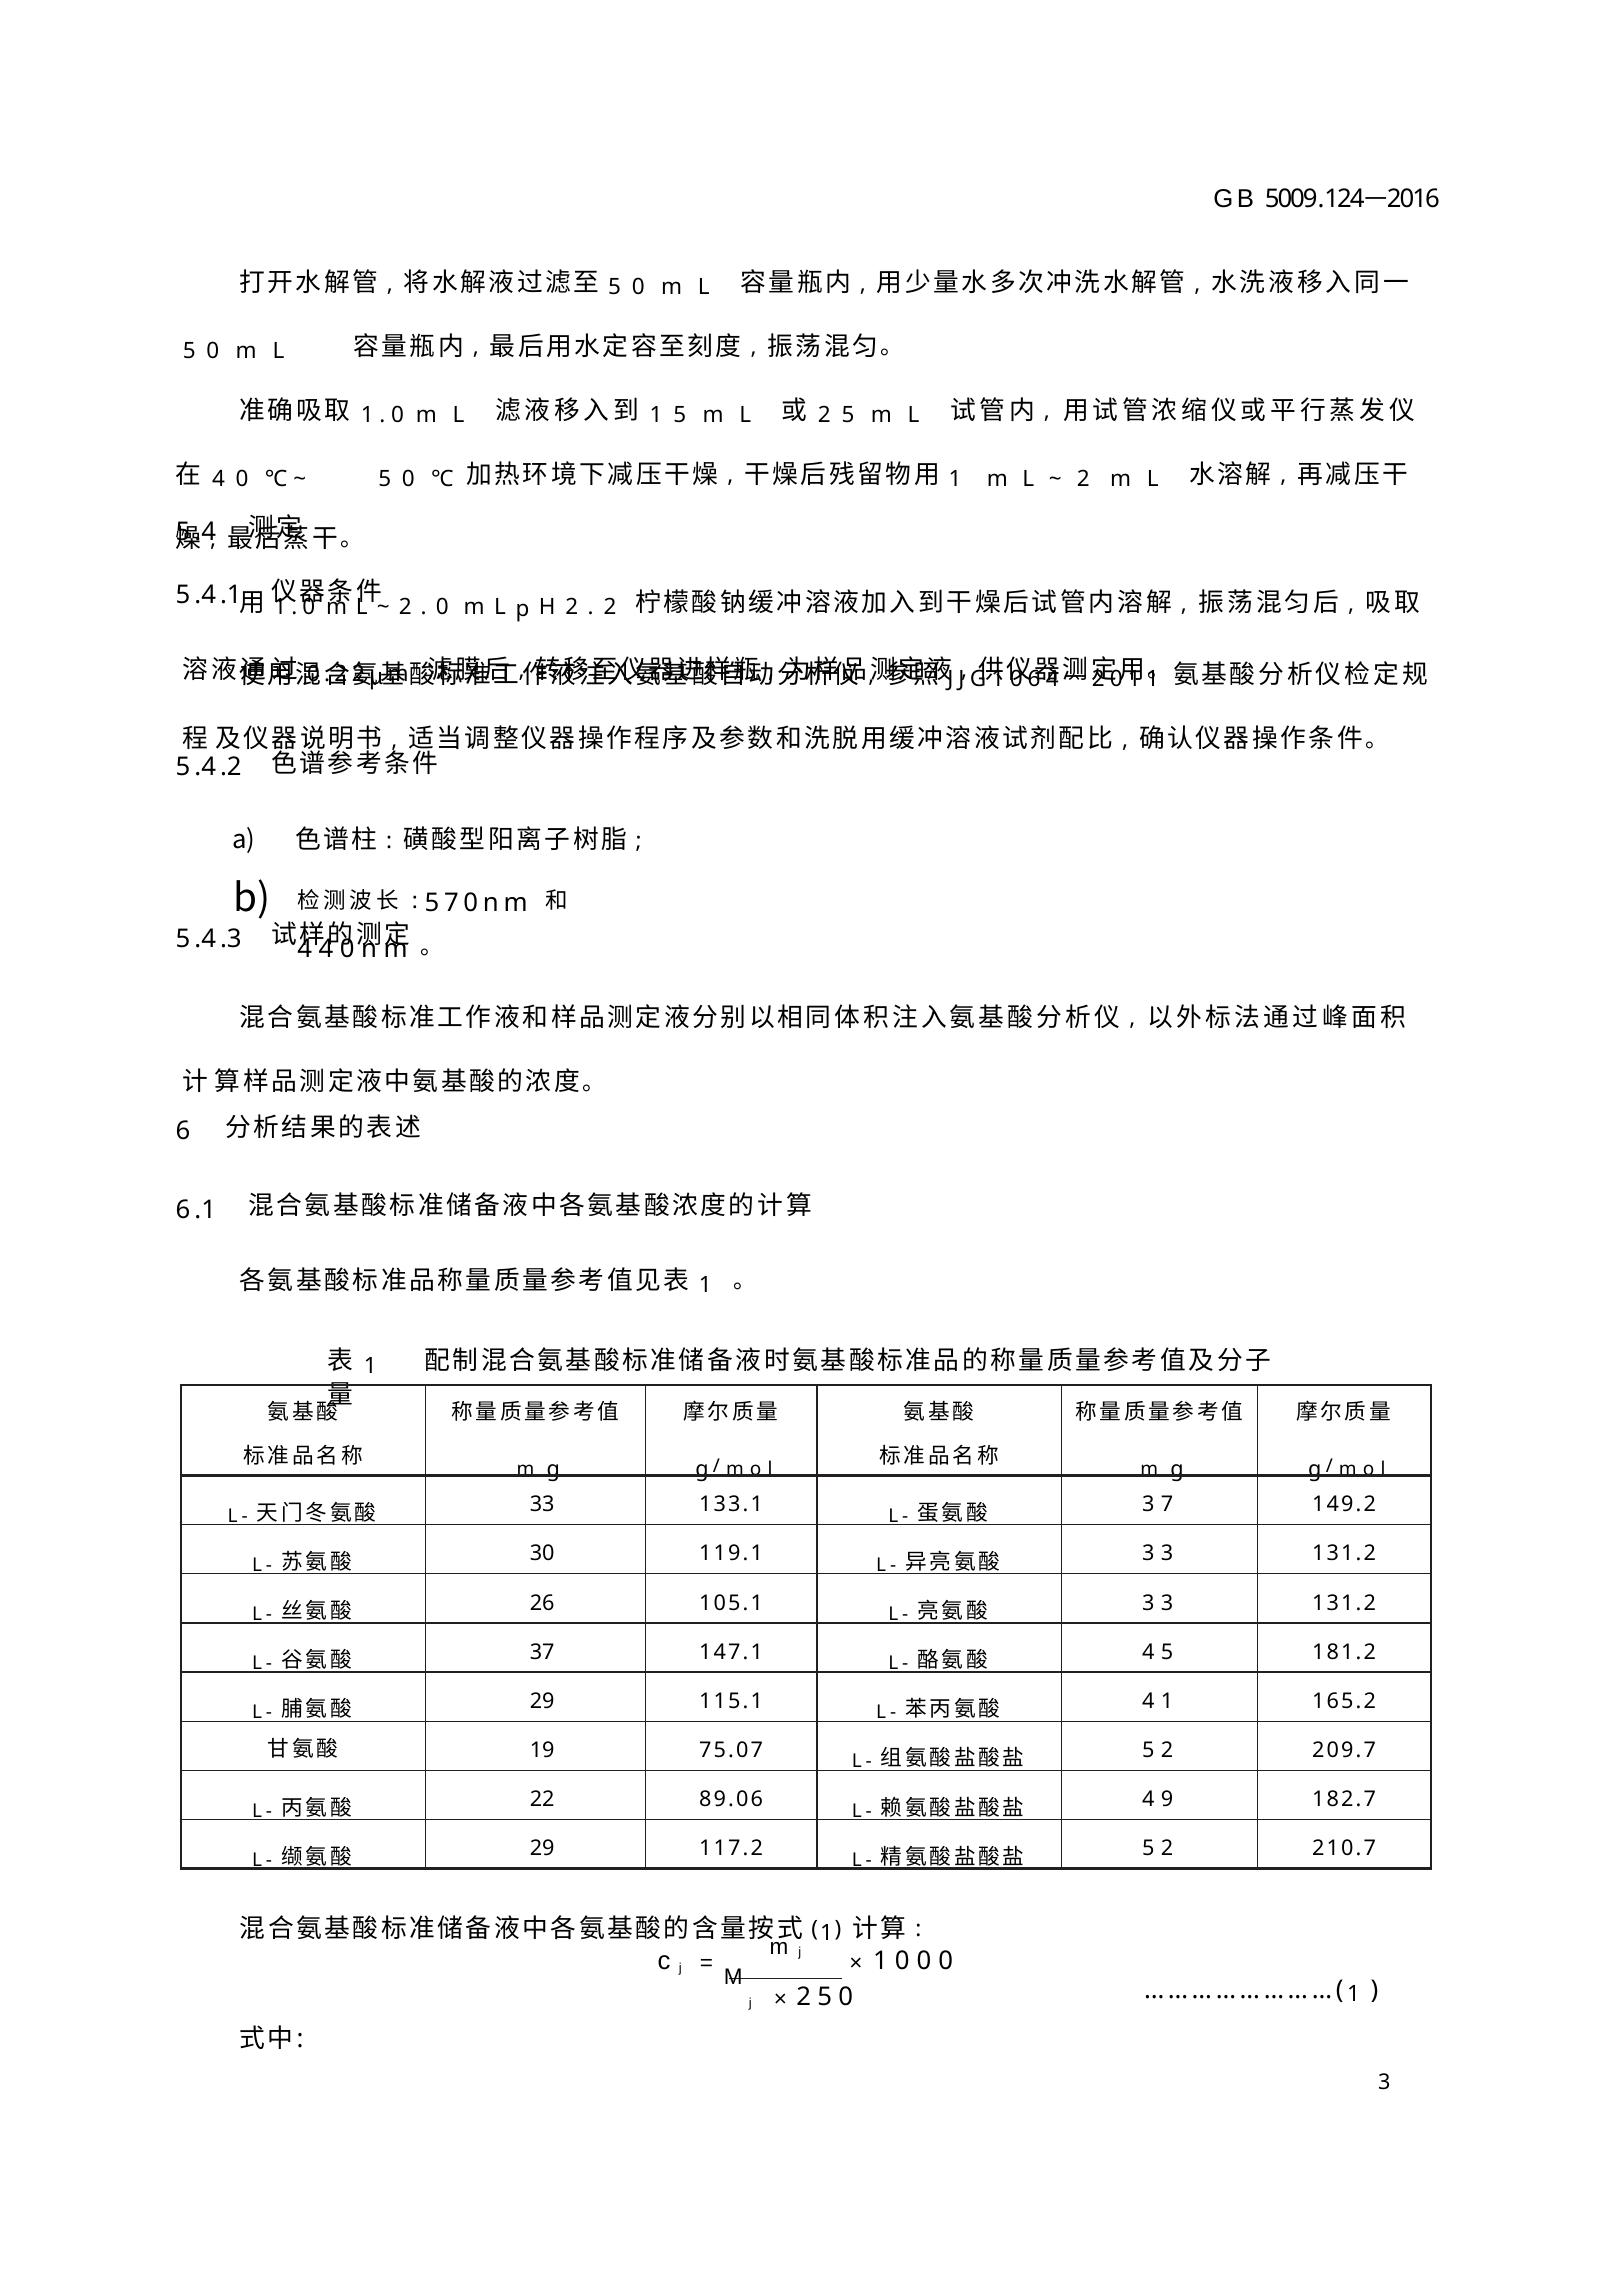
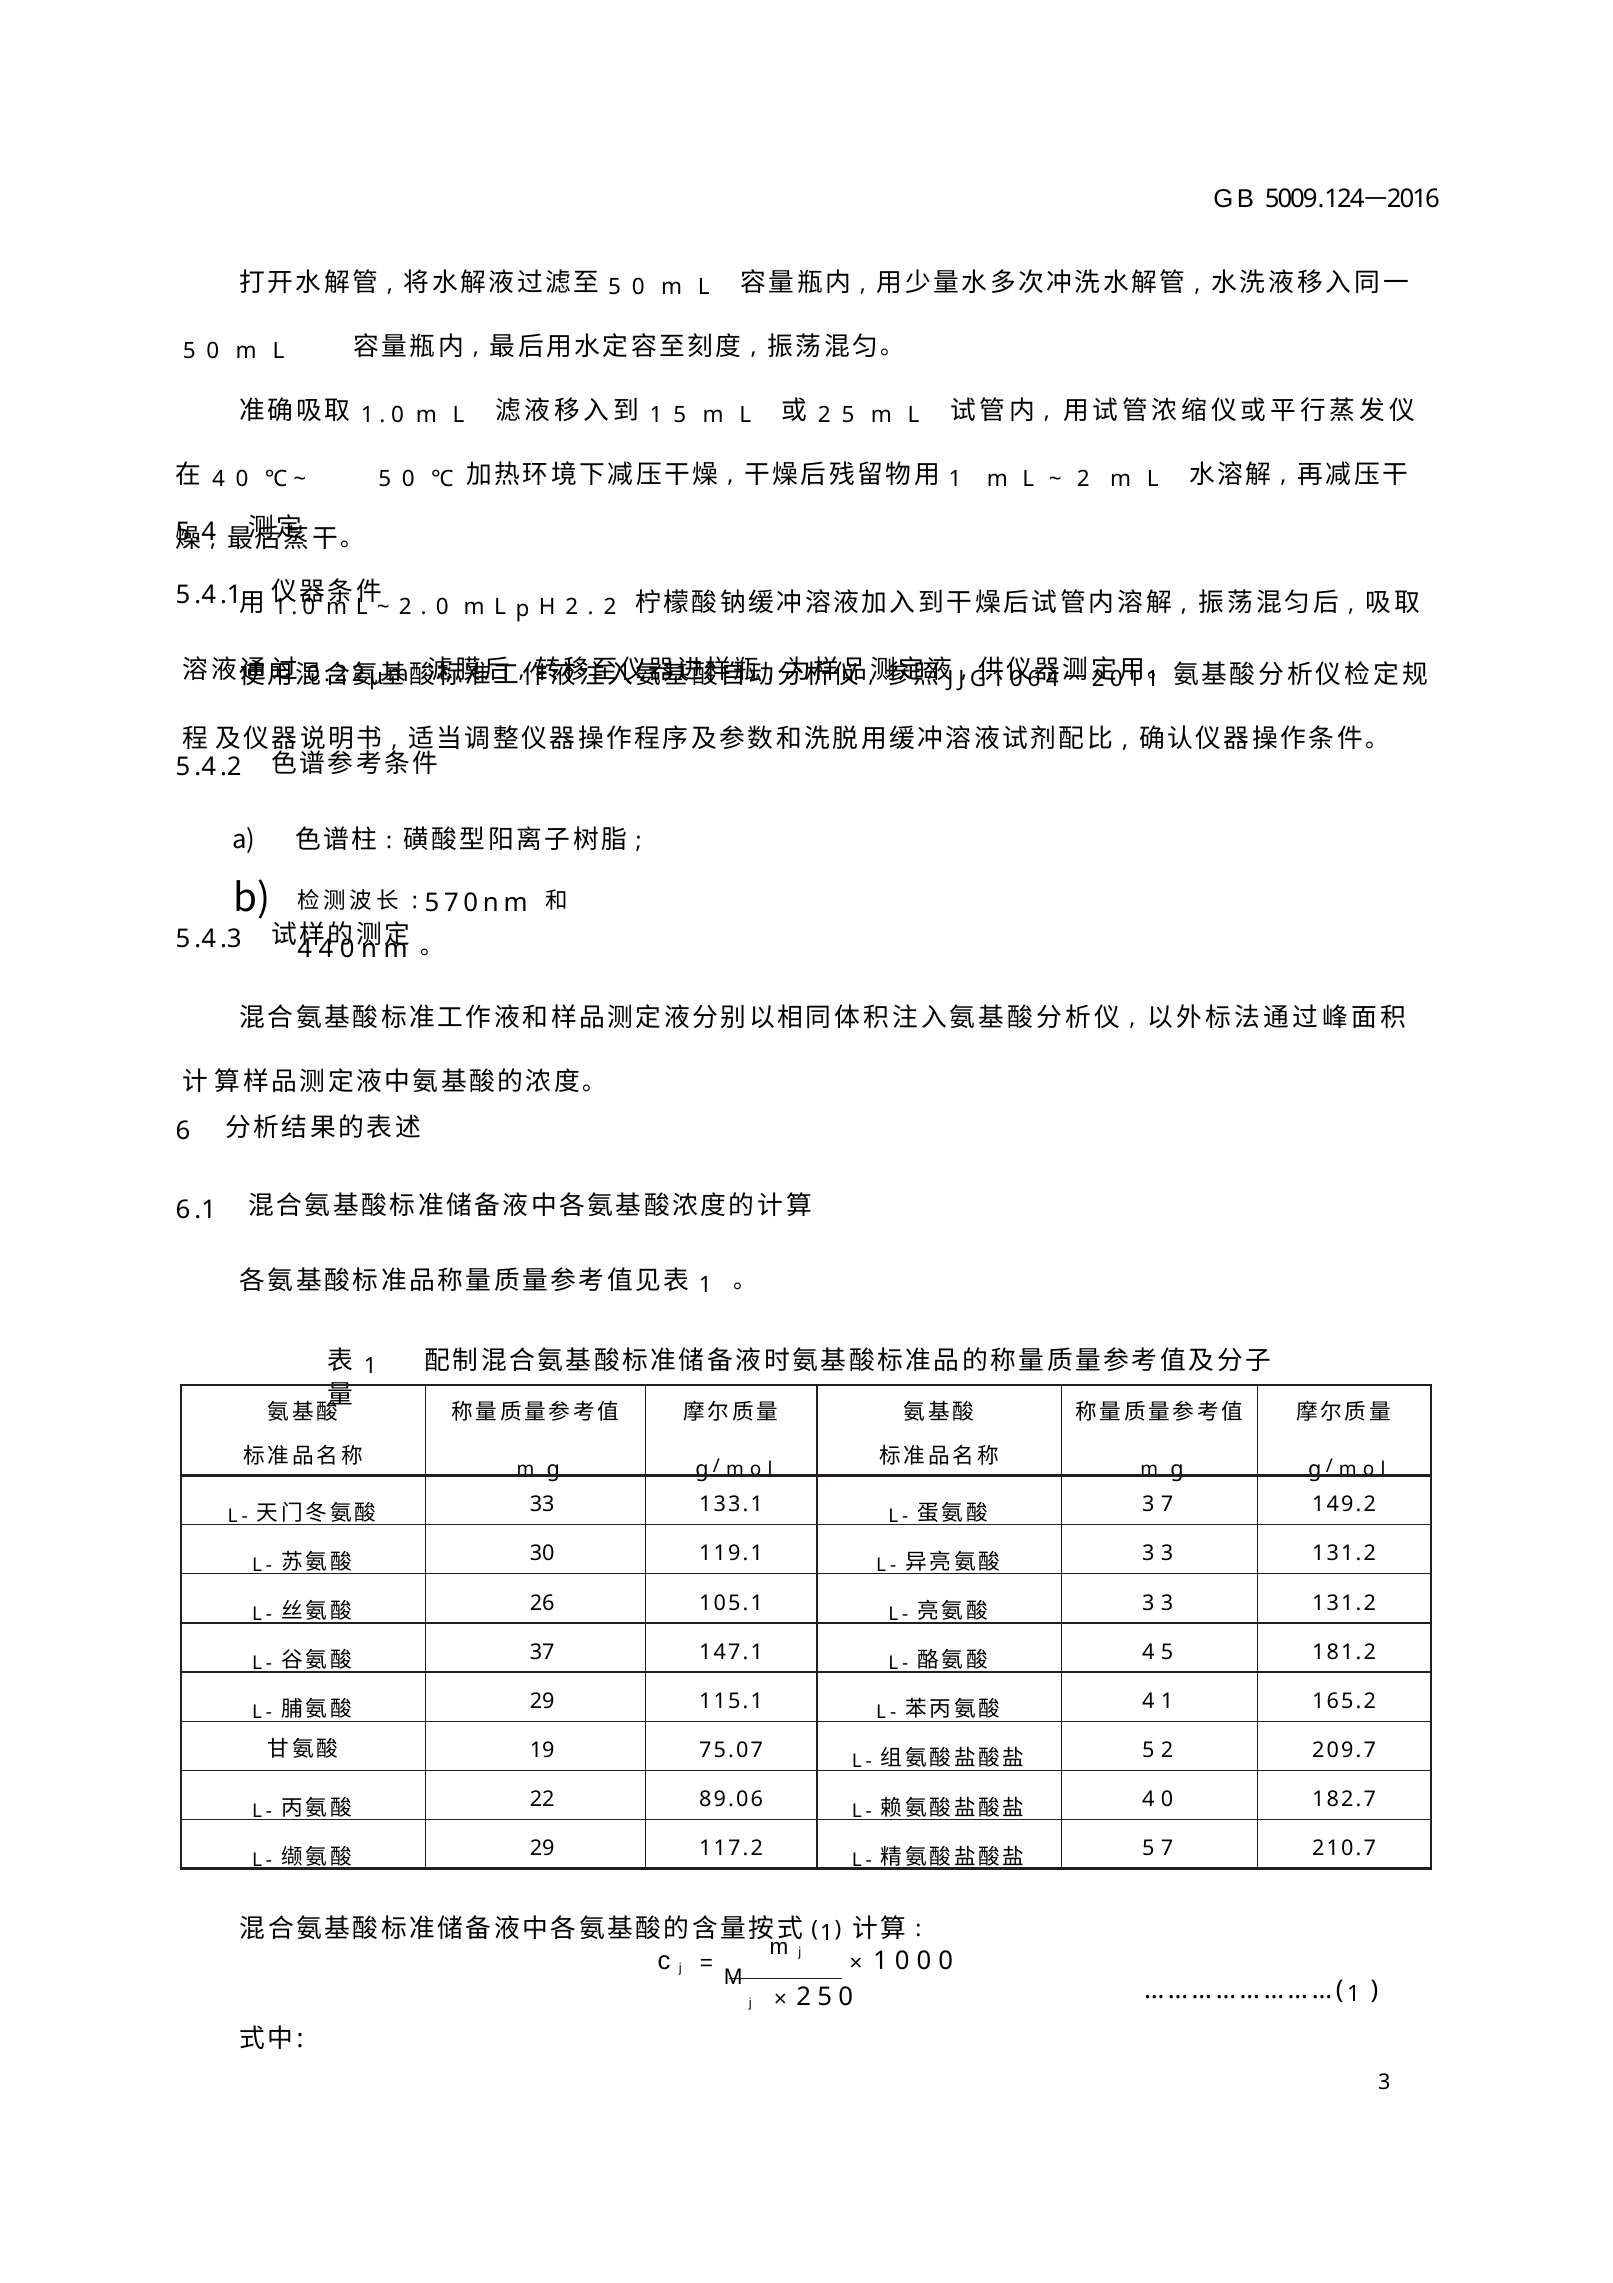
9: 9 -> 0 (1167, 1799)
2: 2 -> 7 (1167, 1848)
